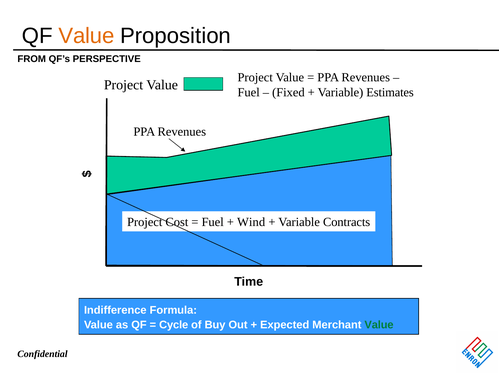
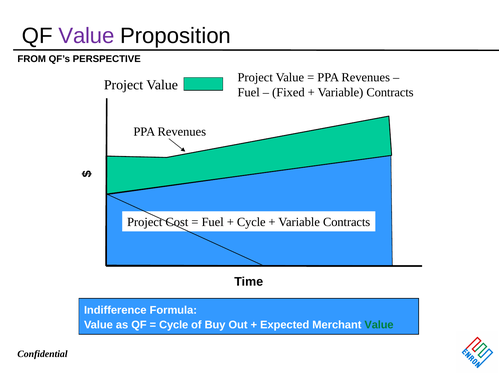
Value colour: orange -> purple (86, 36)
Estimates: Estimates -> Contracts (390, 92)
Wind: Wind -> Cycle (251, 222)
